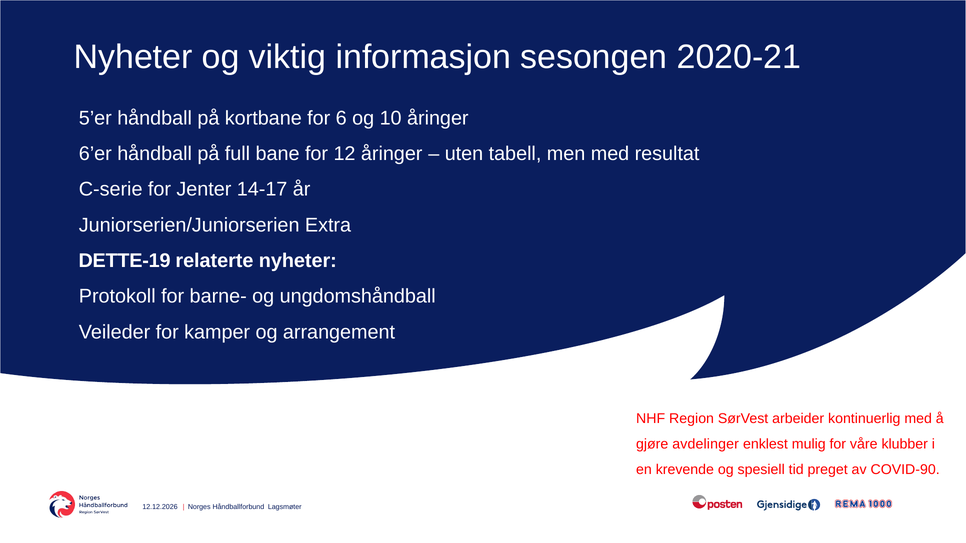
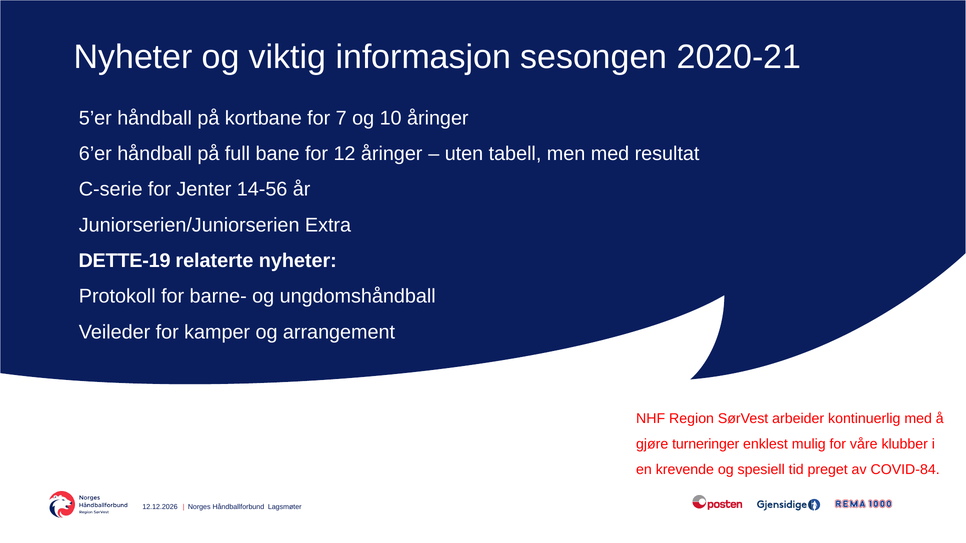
6: 6 -> 7 (341, 118)
14-17: 14-17 -> 14-56 (262, 189)
avdelinger: avdelinger -> turneringer (706, 444)
COVID-90: COVID-90 -> COVID-84 (905, 470)
